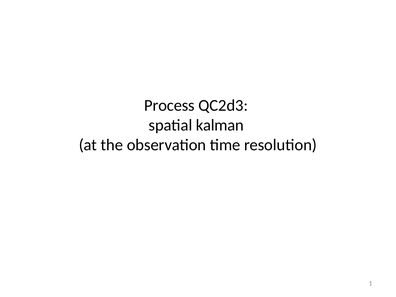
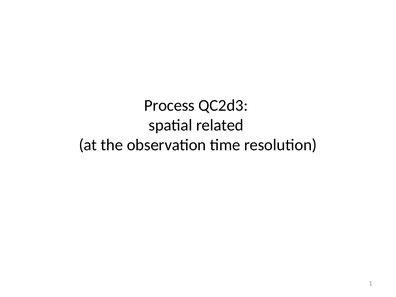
kalman: kalman -> related (220, 125)
